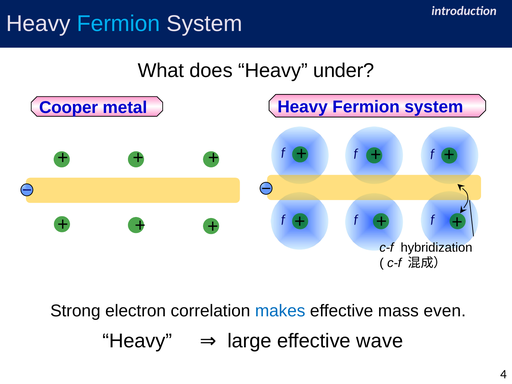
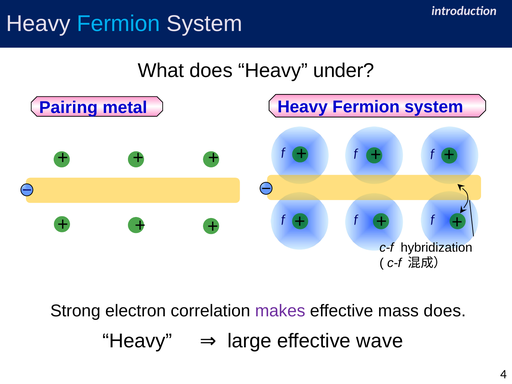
Cooper: Cooper -> Pairing (68, 108)
makes colour: blue -> purple (280, 311)
mass even: even -> does (445, 311)
